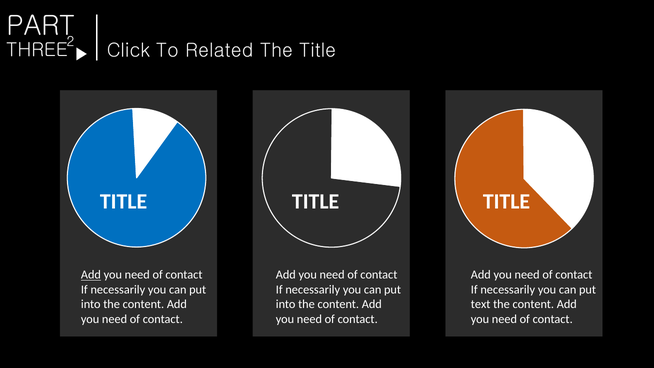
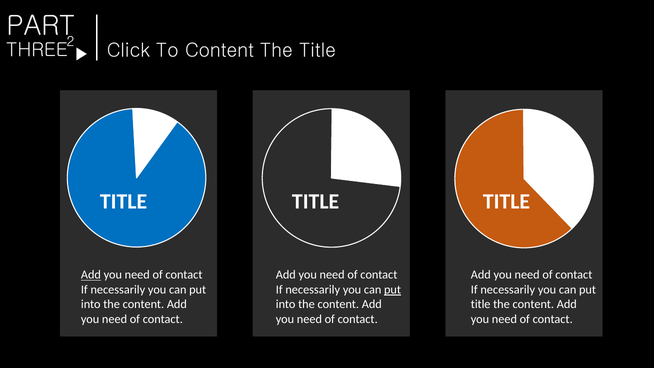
To Related: Related -> Content (219, 51)
put underline: none -> present (393, 290)
text: text -> title (481, 304)
